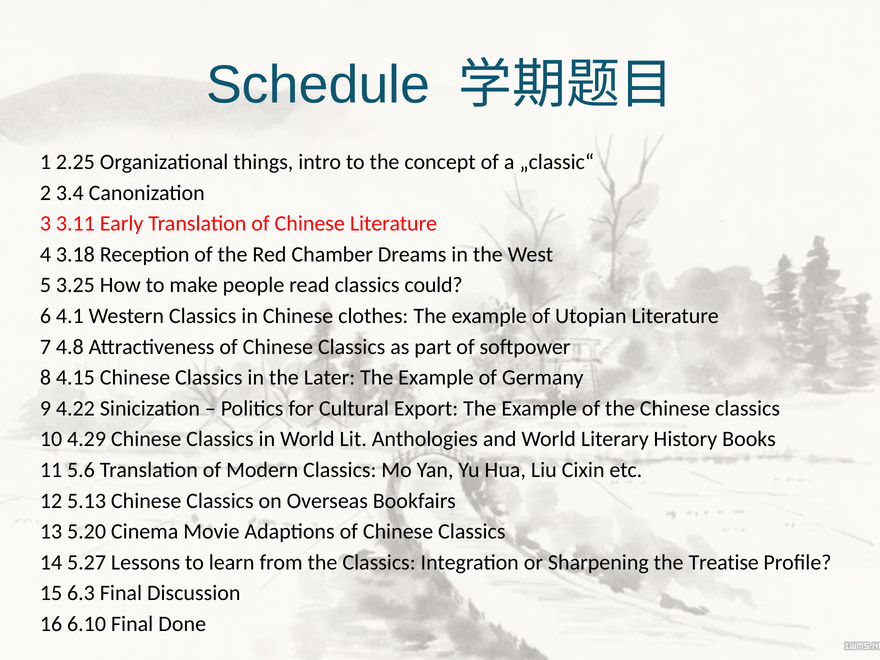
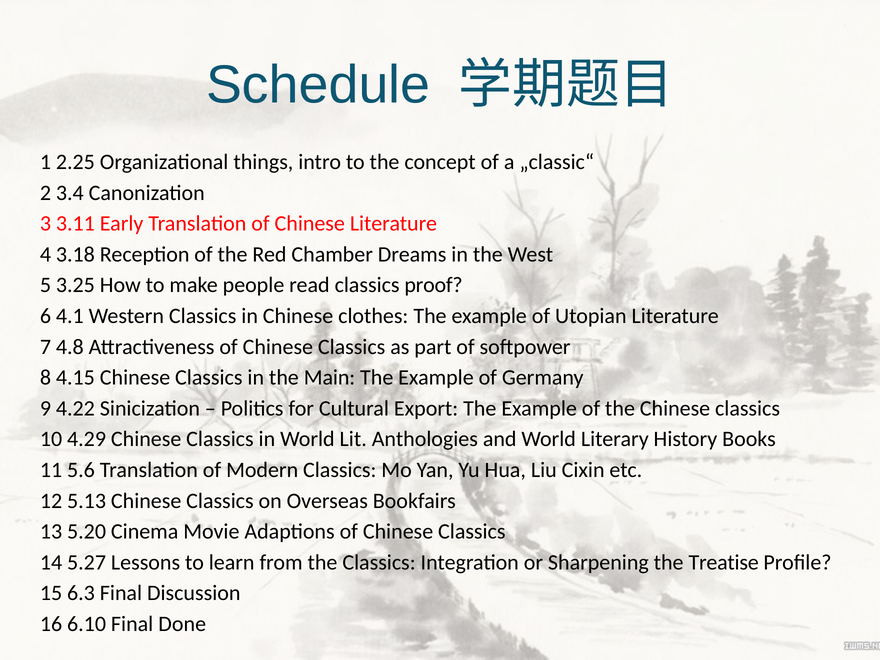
could: could -> proof (434, 285)
Later: Later -> Main (330, 378)
